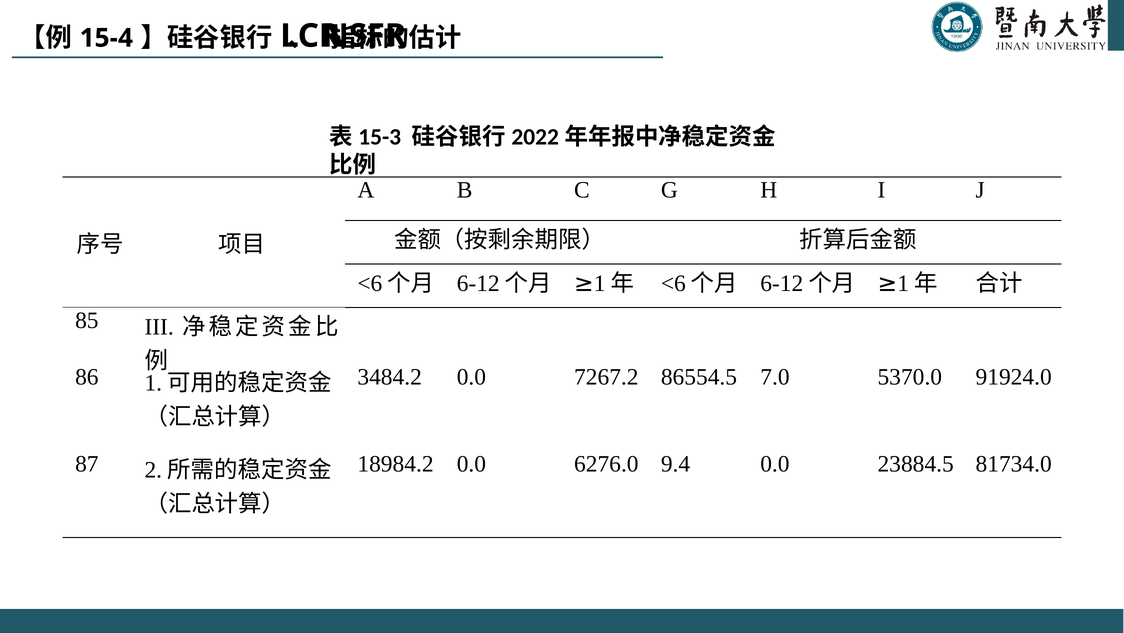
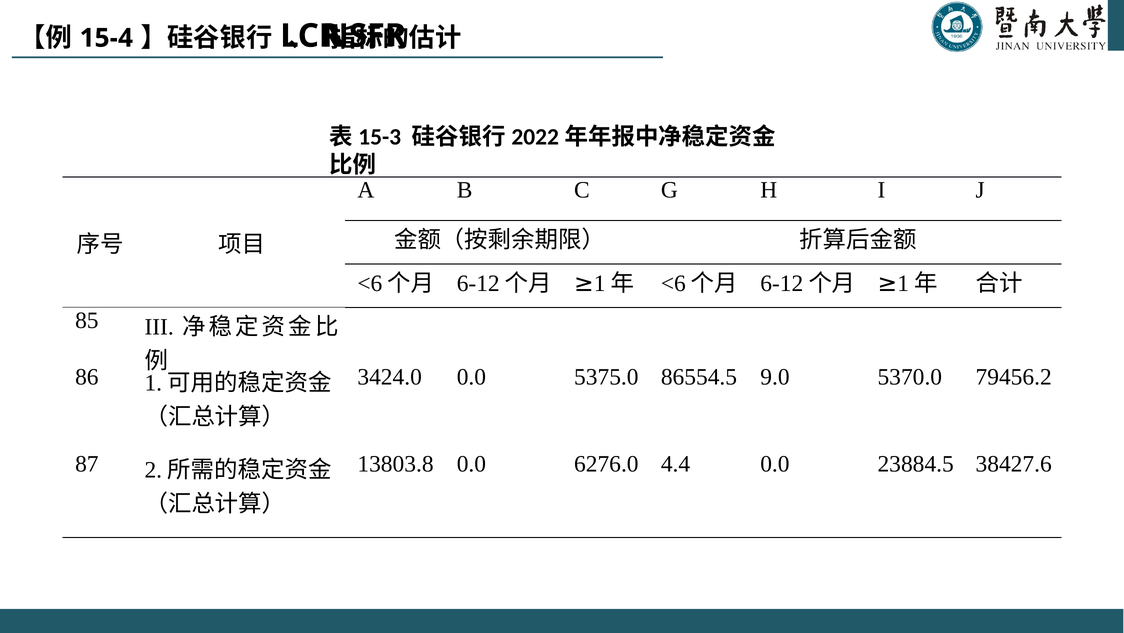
3484.2: 3484.2 -> 3424.0 (390, 377)
7267.2: 7267.2 -> 5375.0 (606, 377)
7.0: 7.0 -> 9.0 (775, 377)
91924.0: 91924.0 -> 79456.2 (1014, 377)
18984.2: 18984.2 -> 13803.8 (396, 464)
9.4: 9.4 -> 4.4 (676, 464)
81734.0: 81734.0 -> 38427.6 (1014, 464)
